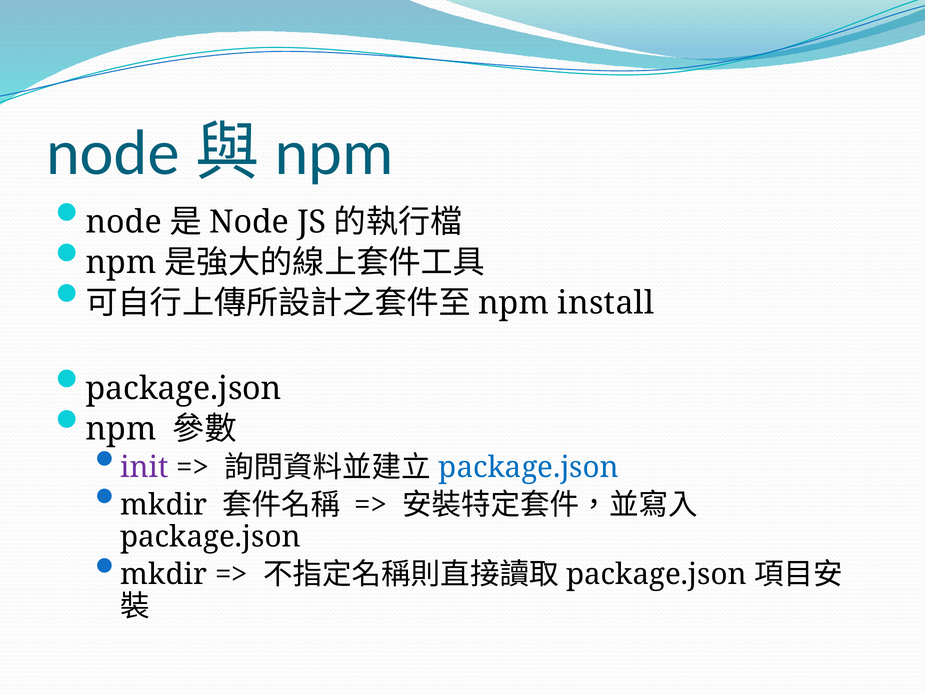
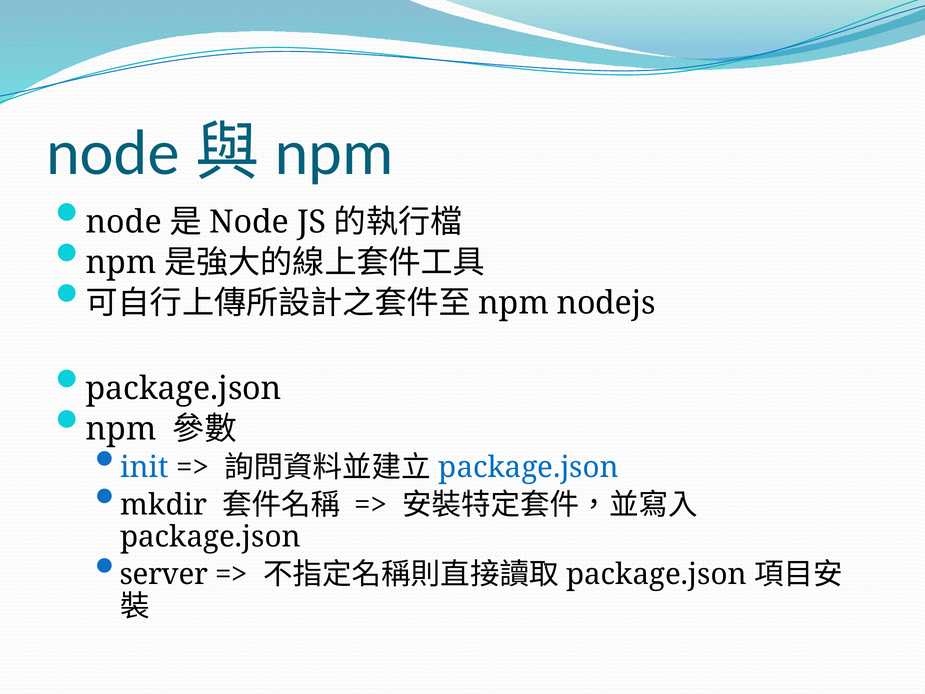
install: install -> nodejs (606, 303)
init colour: purple -> blue (144, 467)
mkdir: mkdir -> server (164, 574)
